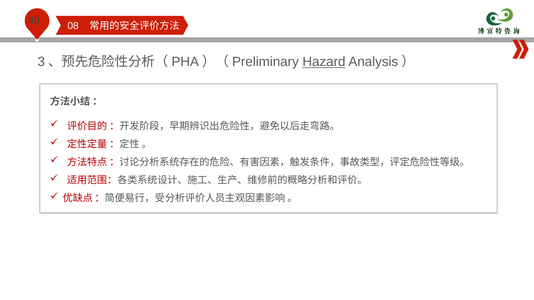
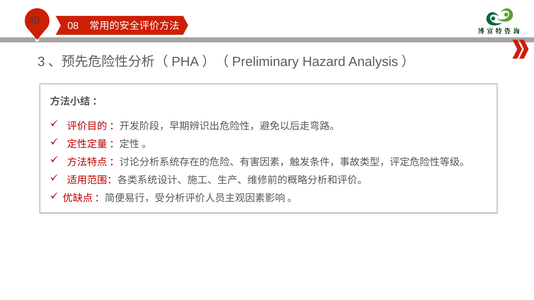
Hazard underline: present -> none (324, 62)
